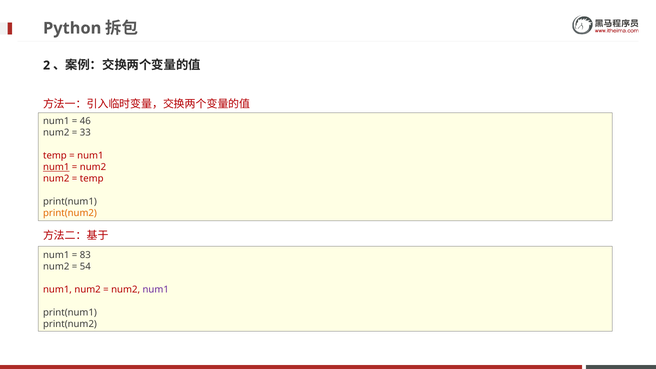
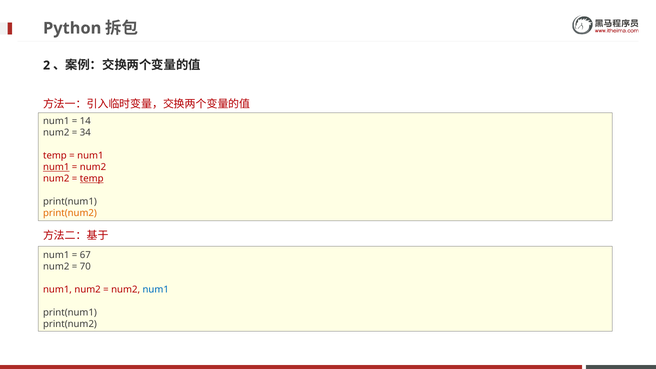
46: 46 -> 14 (85, 121)
33: 33 -> 34 (85, 133)
temp underline: none -> present (92, 179)
83: 83 -> 67 (85, 255)
54: 54 -> 70 (85, 266)
num1 colour: purple -> blue (156, 289)
